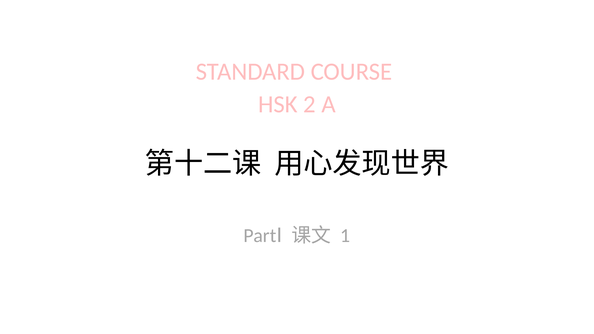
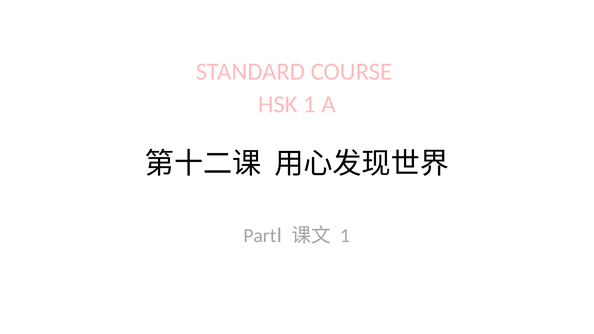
HSK 2: 2 -> 1 (310, 104)
